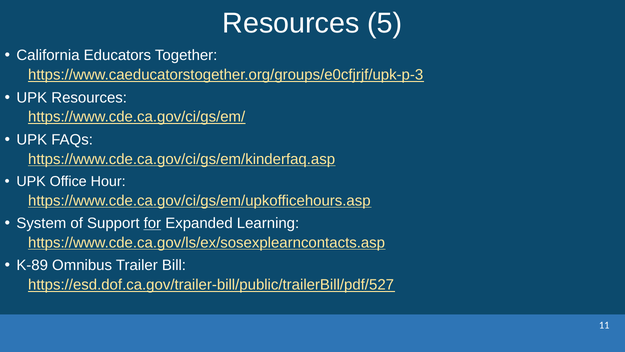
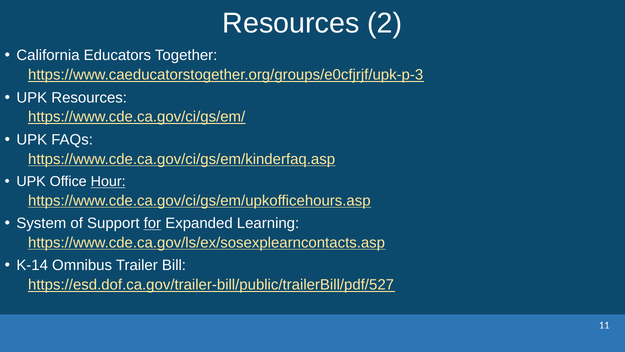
5: 5 -> 2 (385, 23)
Hour underline: none -> present (108, 181)
K-89: K-89 -> K-14 (32, 265)
